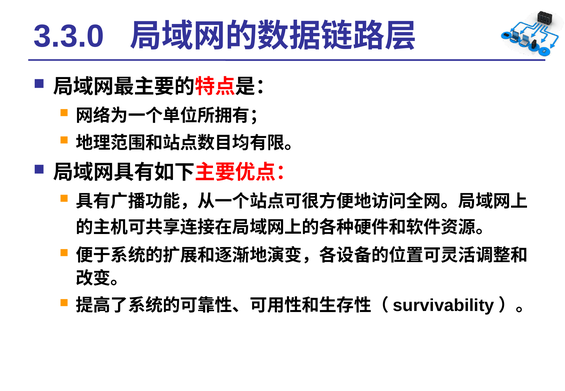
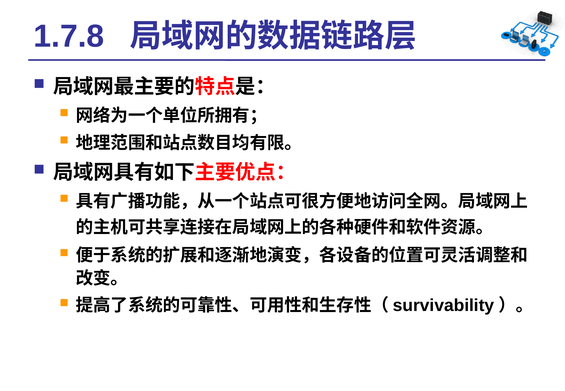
3.3.0: 3.3.0 -> 1.7.8 (69, 36)
